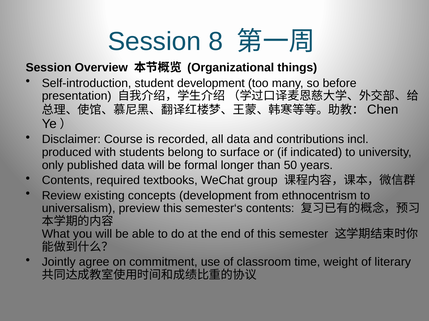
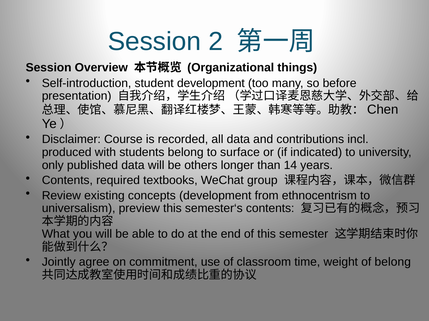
8: 8 -> 2 (216, 42)
formal: formal -> others (201, 165)
50: 50 -> 14 (290, 165)
of literary: literary -> belong (393, 263)
